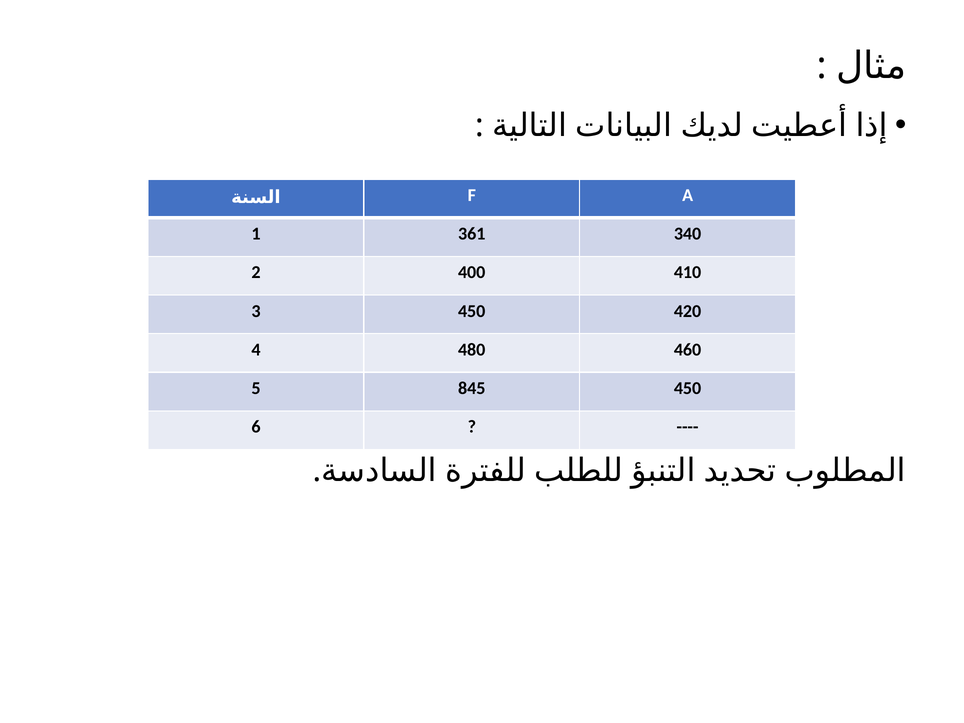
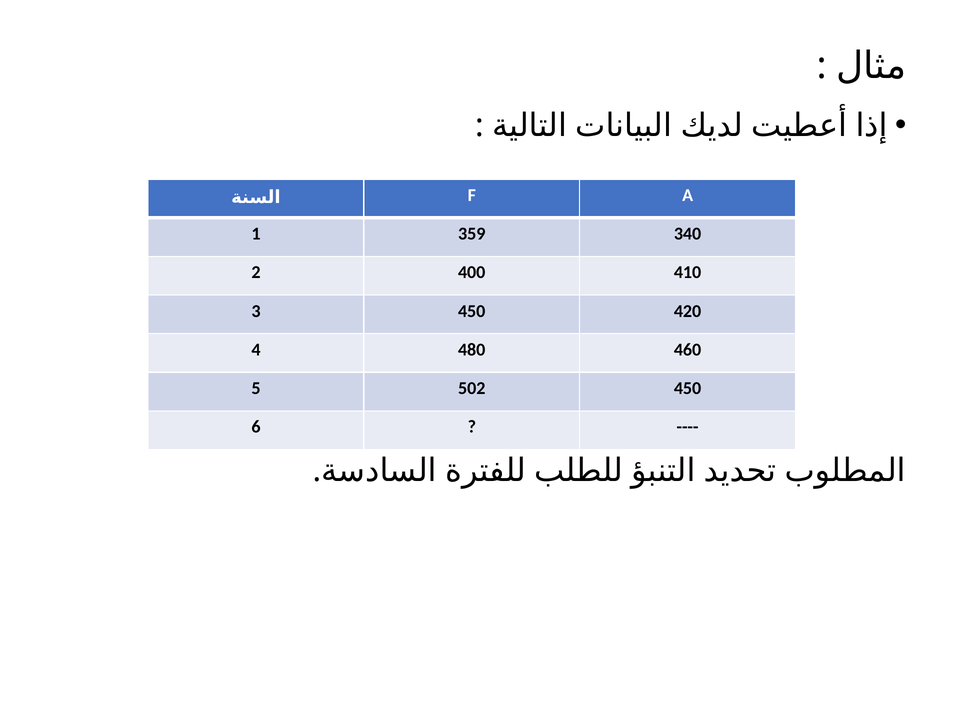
361: 361 -> 359 (472, 234)
845: 845 -> 502 (472, 388)
